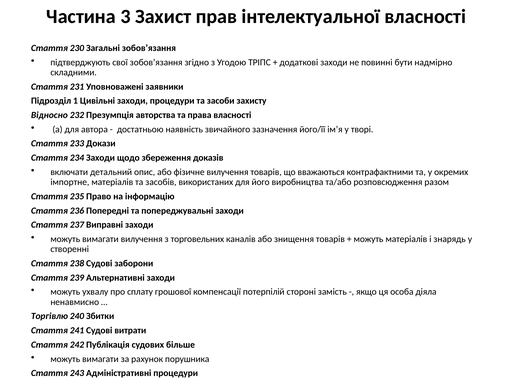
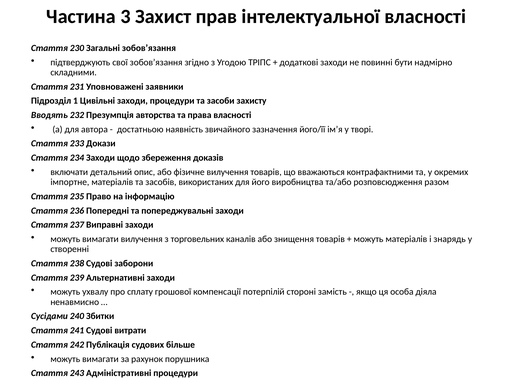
Відносно: Відносно -> Вводять (49, 115)
Торгівлю: Торгівлю -> Сусідами (49, 316)
